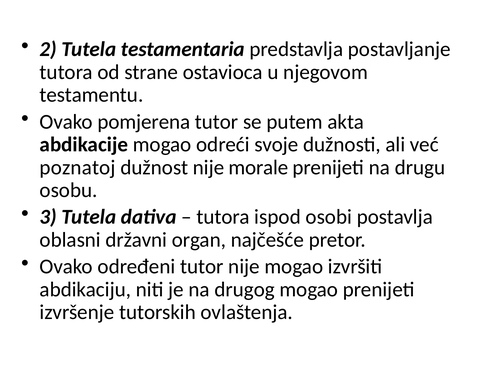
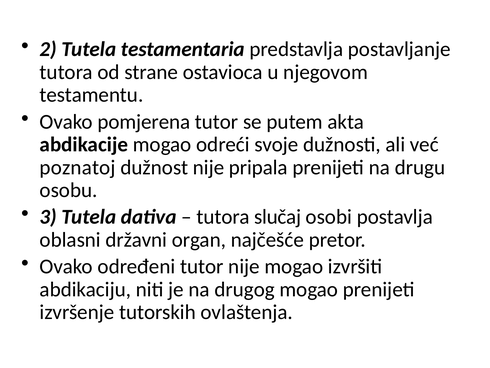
morale: morale -> pripala (258, 167)
ispod: ispod -> slučaj (278, 217)
